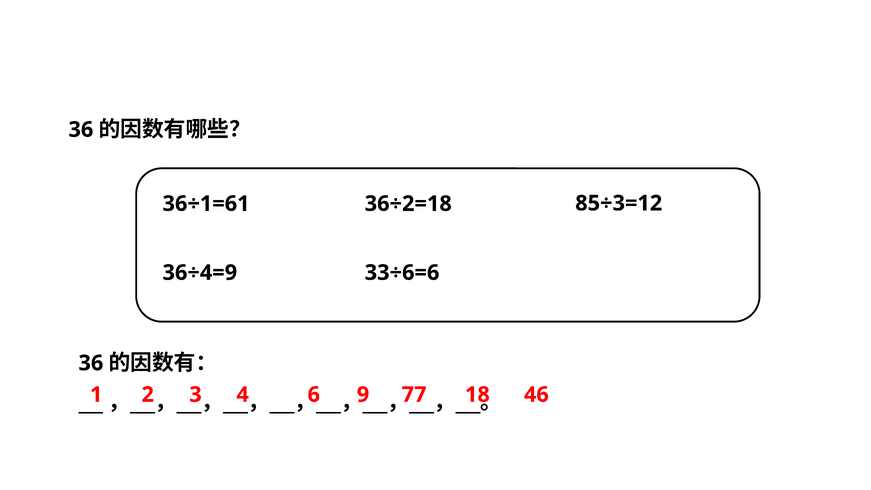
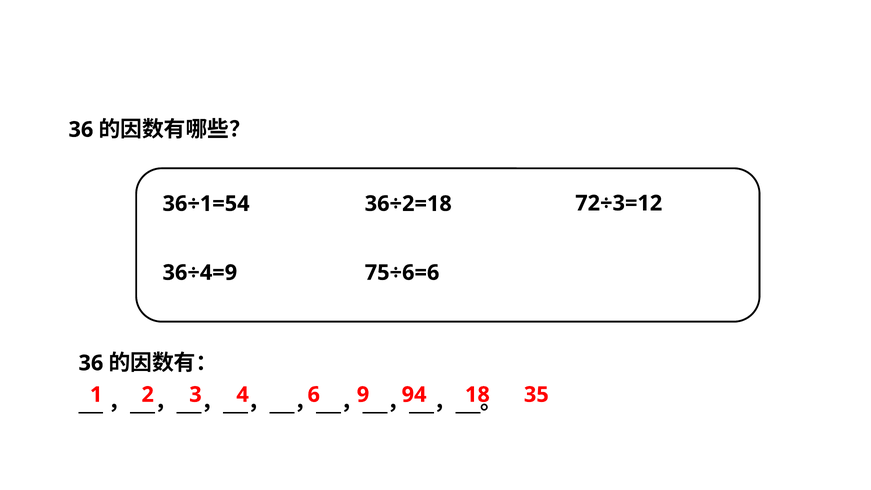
36÷1=61: 36÷1=61 -> 36÷1=54 (206, 204)
85÷3=12: 85÷3=12 -> 72÷3=12 (619, 203)
33÷6=6: 33÷6=6 -> 75÷6=6 (402, 273)
77: 77 -> 94 (414, 395)
46: 46 -> 35 (536, 395)
